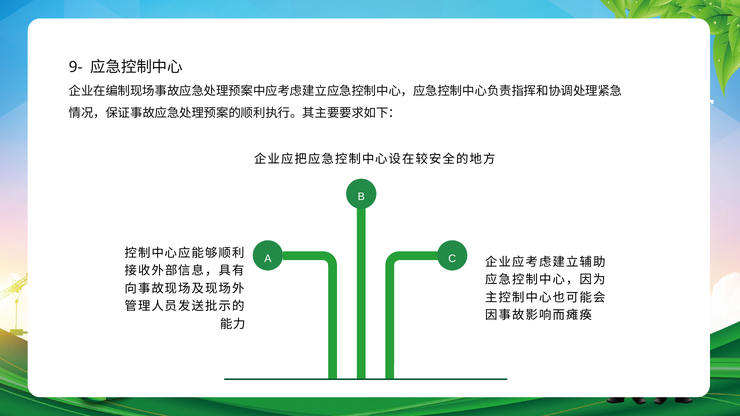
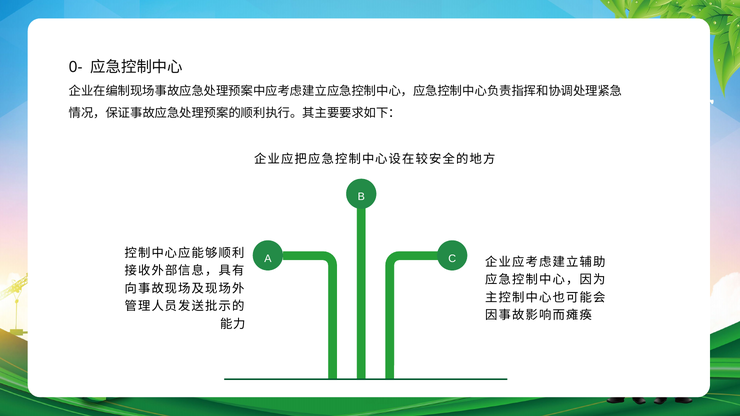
9-: 9- -> 0- (76, 67)
